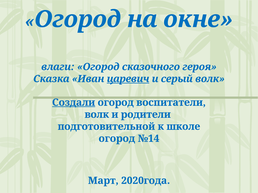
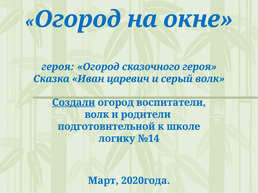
влаги: влаги -> героя (58, 67)
царевич underline: present -> none (128, 79)
огород: огород -> логику (117, 139)
